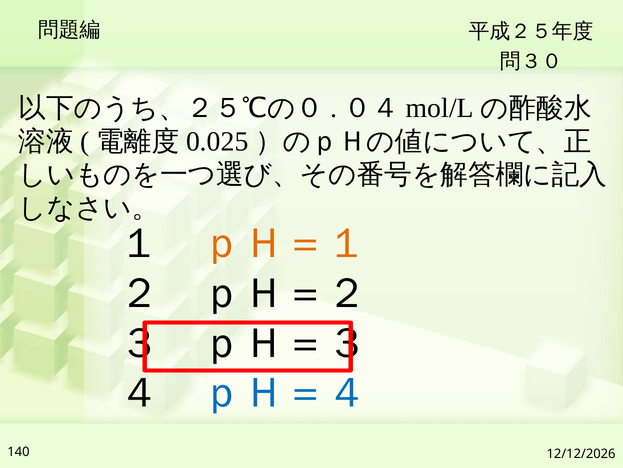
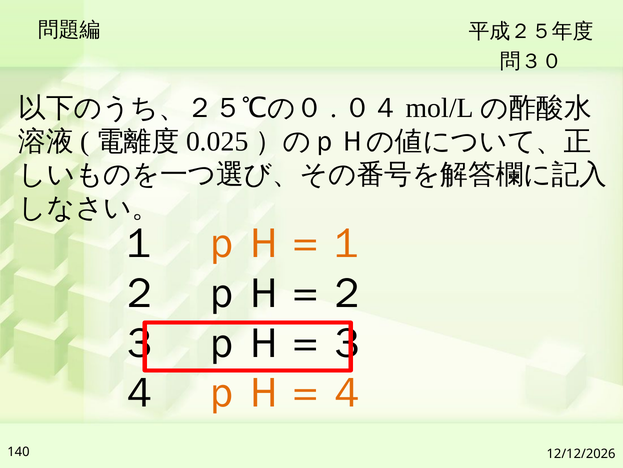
ｐＨ＝４ colour: blue -> orange (285, 393)
